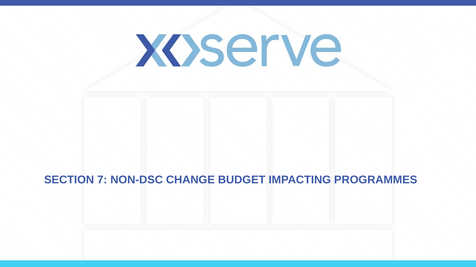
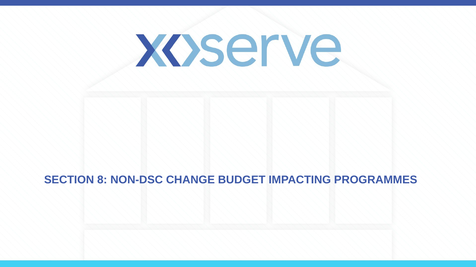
7: 7 -> 8 (102, 180)
